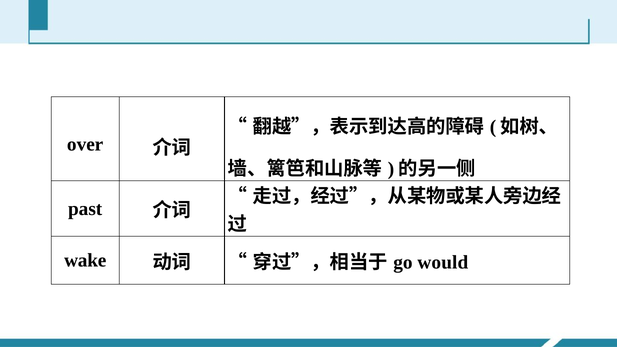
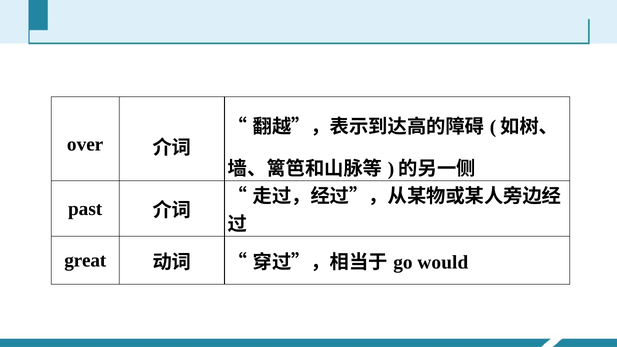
wake: wake -> great (85, 261)
